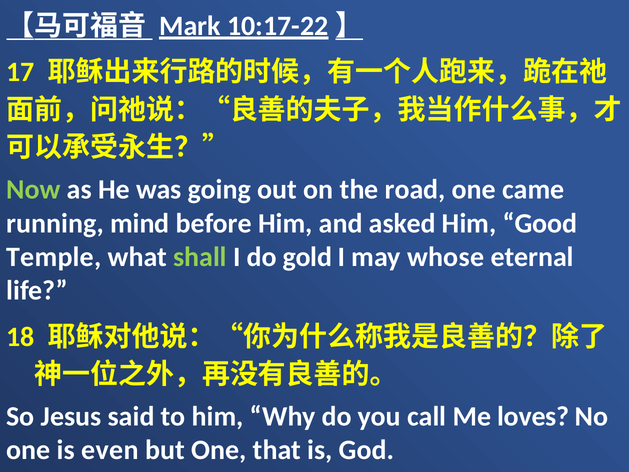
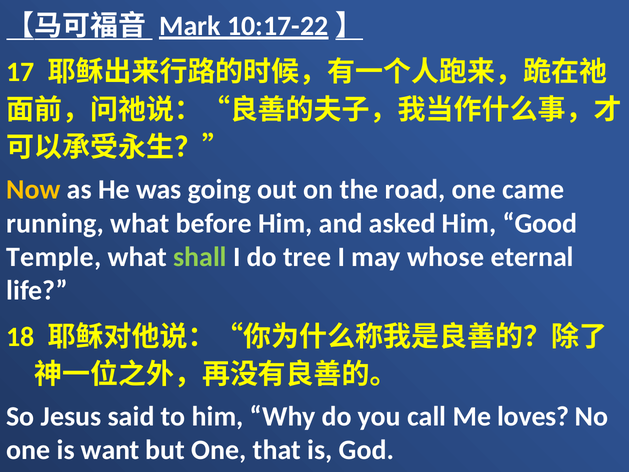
Now colour: light green -> yellow (33, 190)
running mind: mind -> what (140, 223)
gold: gold -> tree (307, 257)
even: even -> want (110, 450)
